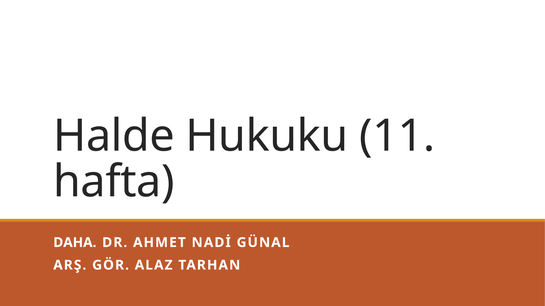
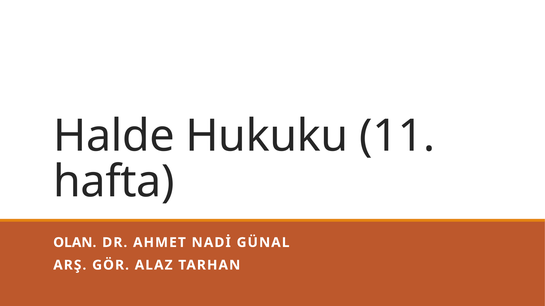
DAHA: DAHA -> OLAN (75, 243)
